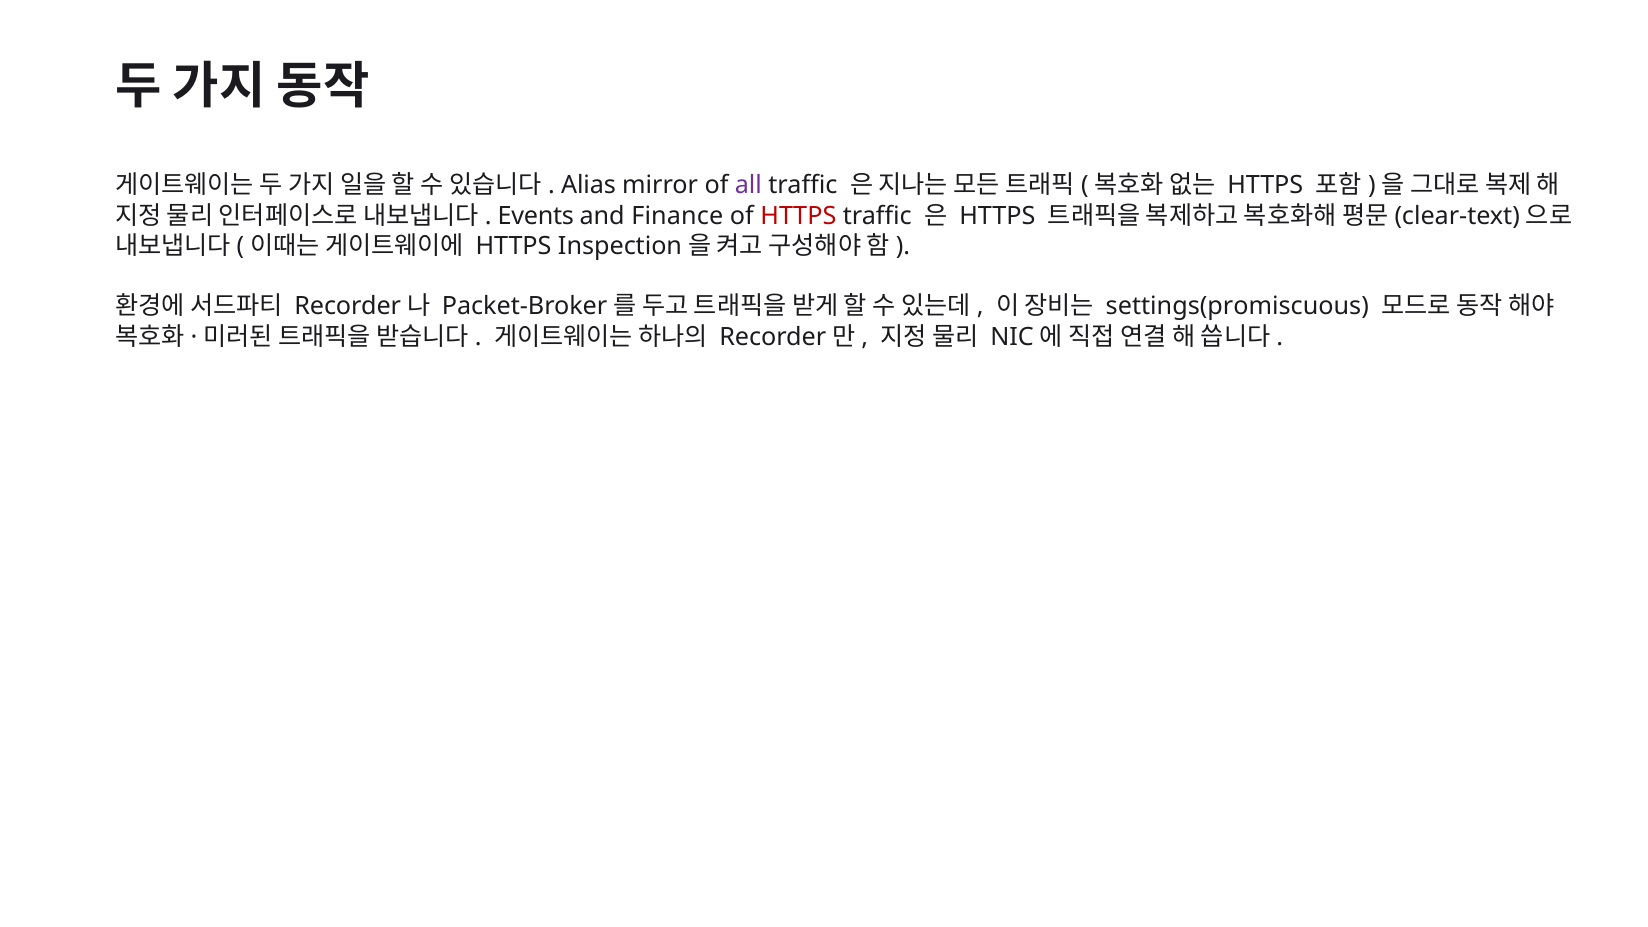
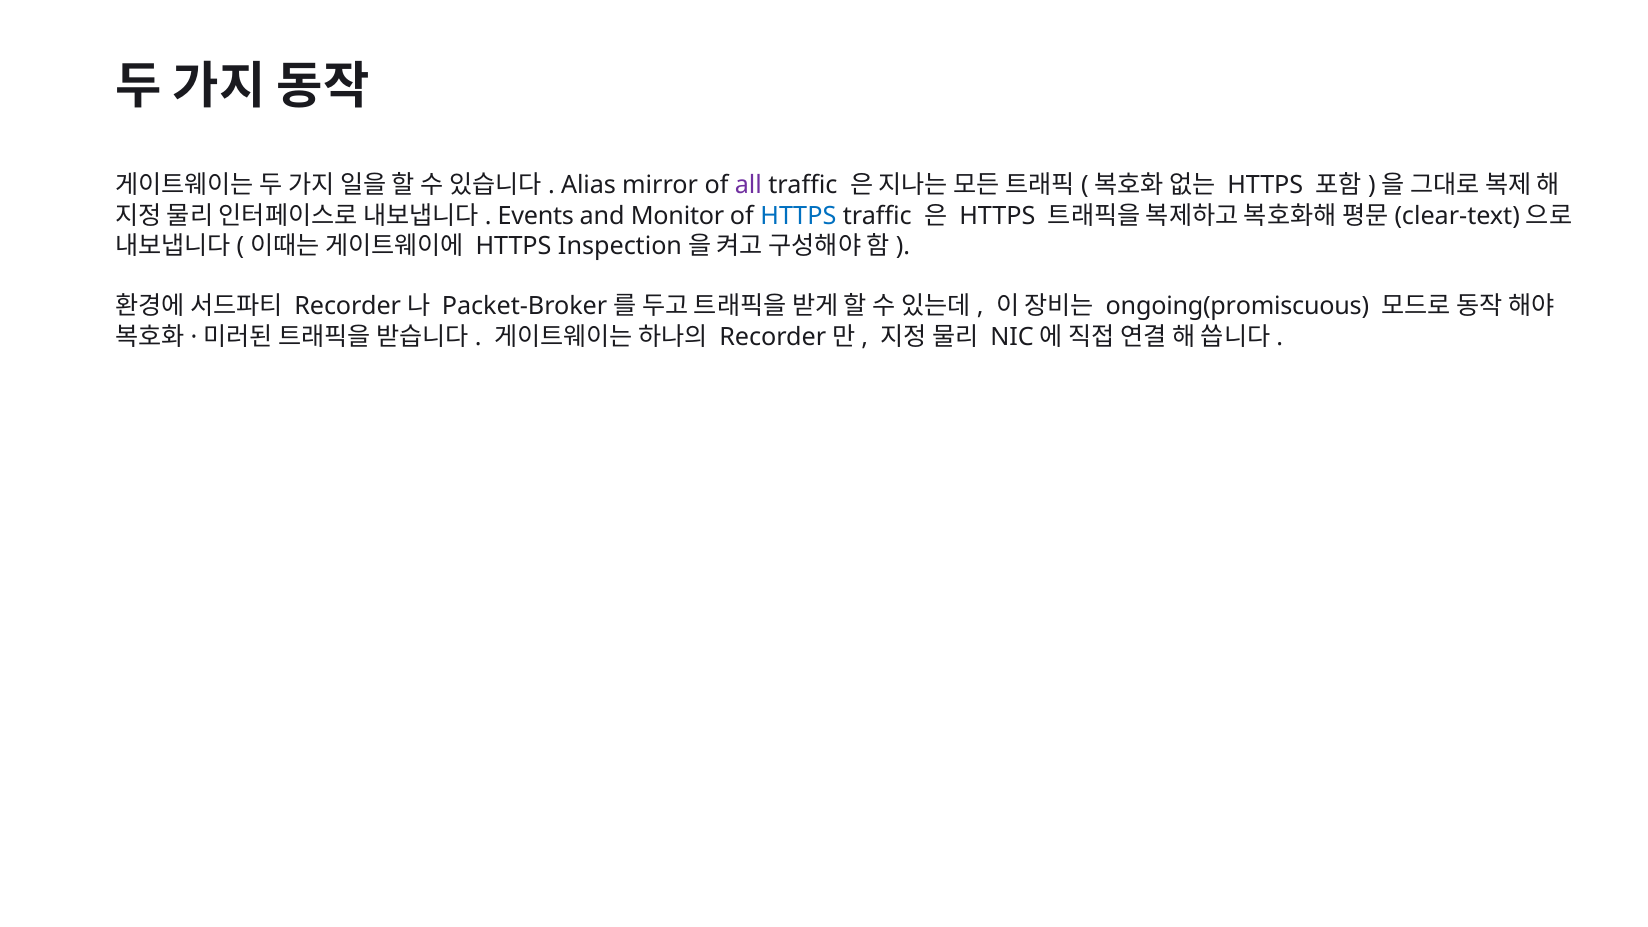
Finance: Finance -> Monitor (678, 216)
HTTPS colour: red -> blue (798, 216)
settings(promiscuous: settings(promiscuous -> ongoing(promiscuous (1237, 306)
